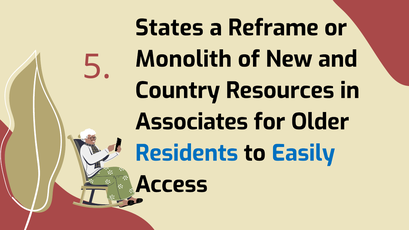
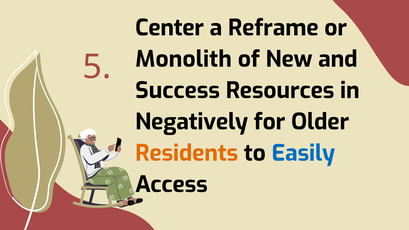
States: States -> Center (170, 28)
Country: Country -> Success (178, 91)
Associates: Associates -> Negatively (192, 122)
Residents colour: blue -> orange (187, 153)
